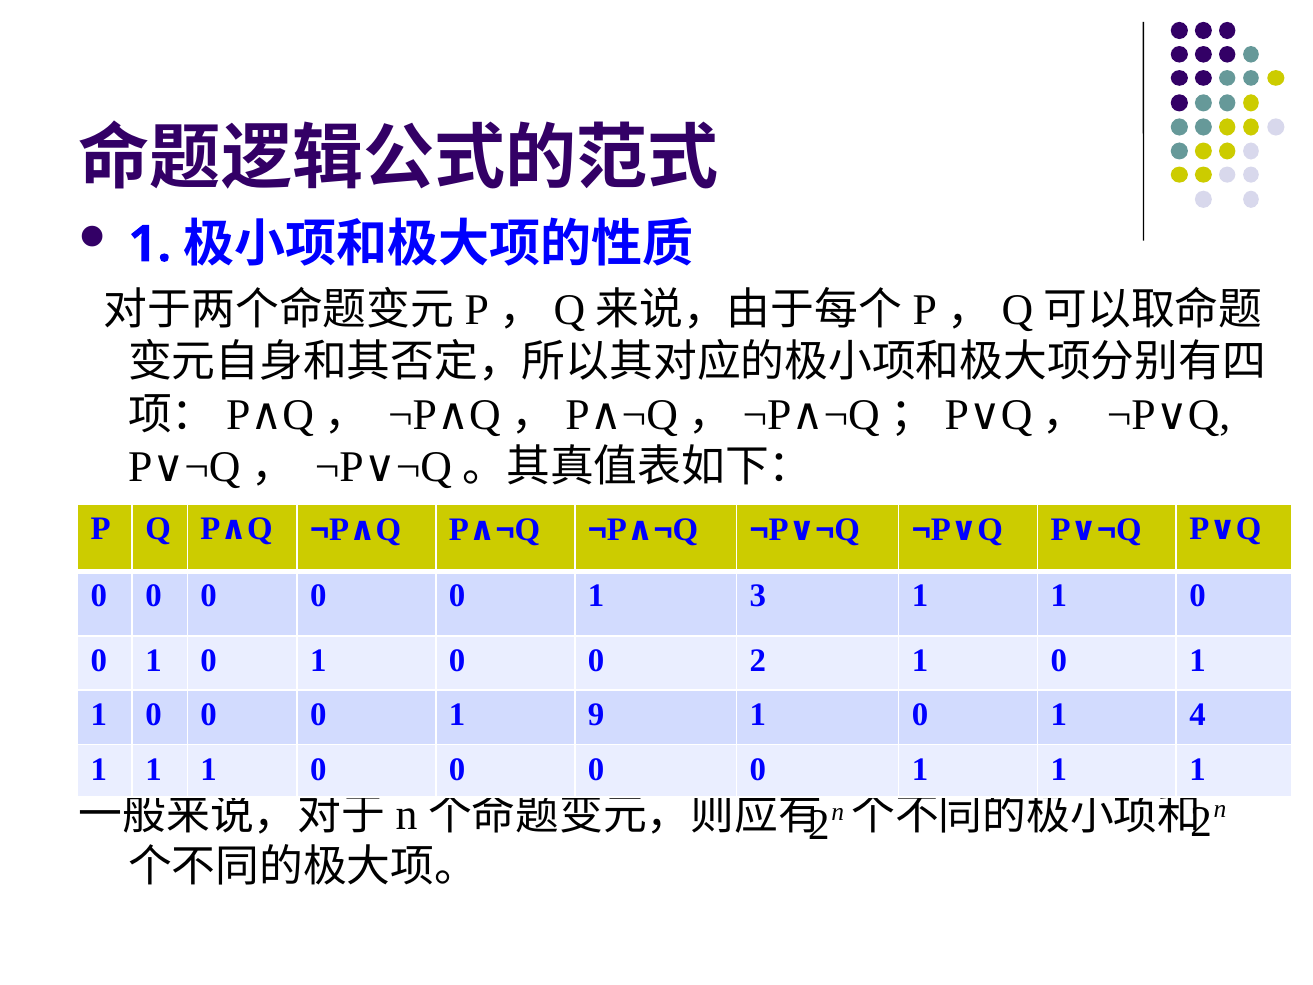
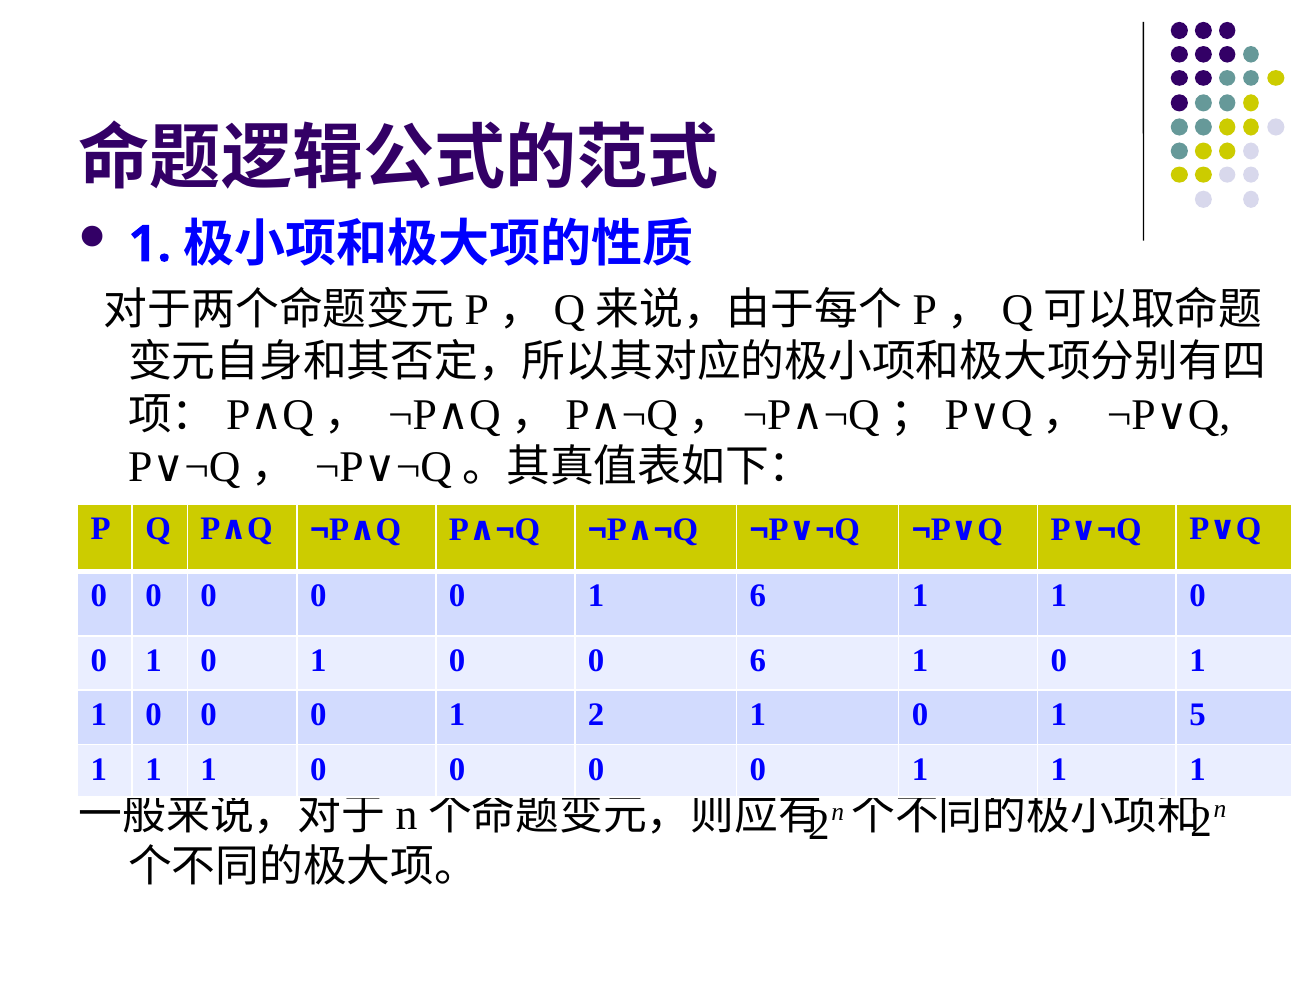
1 3: 3 -> 6 (758, 596)
0 2: 2 -> 6 (758, 661)
1 9: 9 -> 2 (596, 715)
4: 4 -> 5 (1198, 715)
